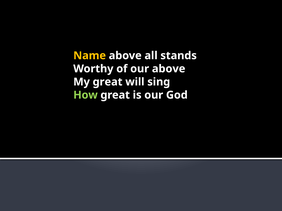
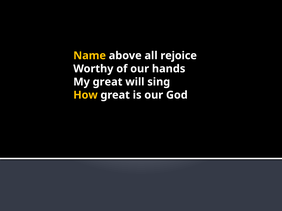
stands: stands -> rejoice (179, 56)
our above: above -> hands (169, 69)
How colour: light green -> yellow (85, 95)
